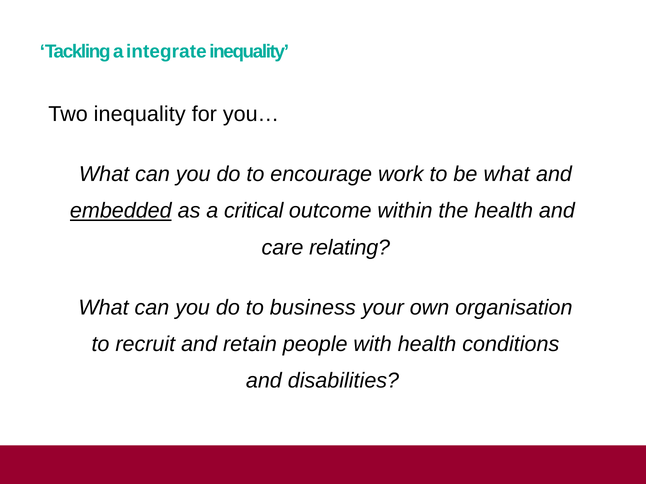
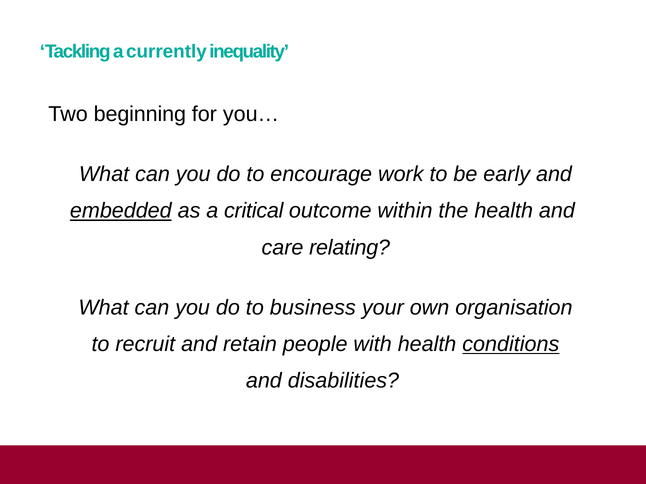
integrate: integrate -> currently (166, 51)
Two inequality: inequality -> beginning (140, 114)
be what: what -> early (507, 175)
conditions underline: none -> present (511, 345)
